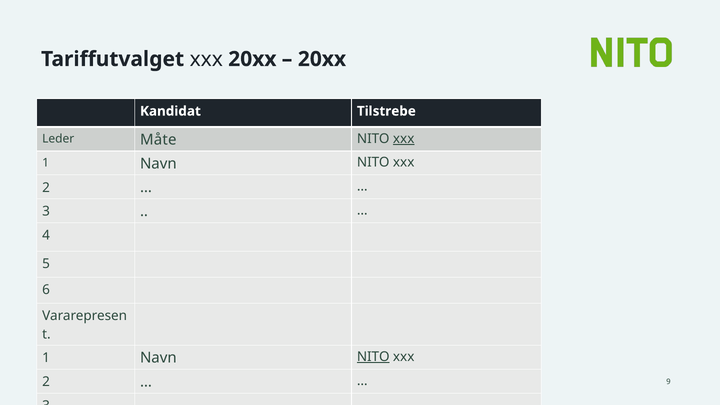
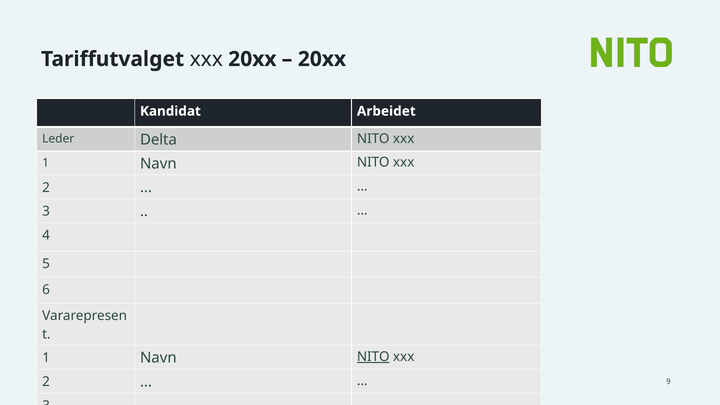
Tilstrebe: Tilstrebe -> Arbeidet (386, 111)
Måte: Måte -> Delta (158, 140)
xxx underline: present -> none (404, 139)
